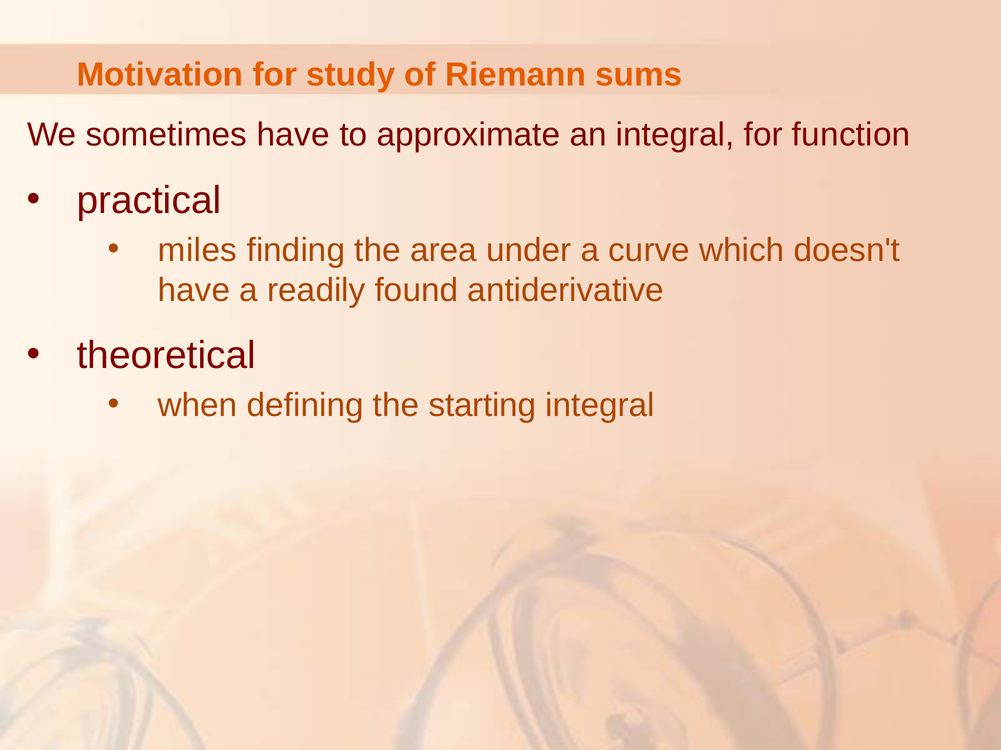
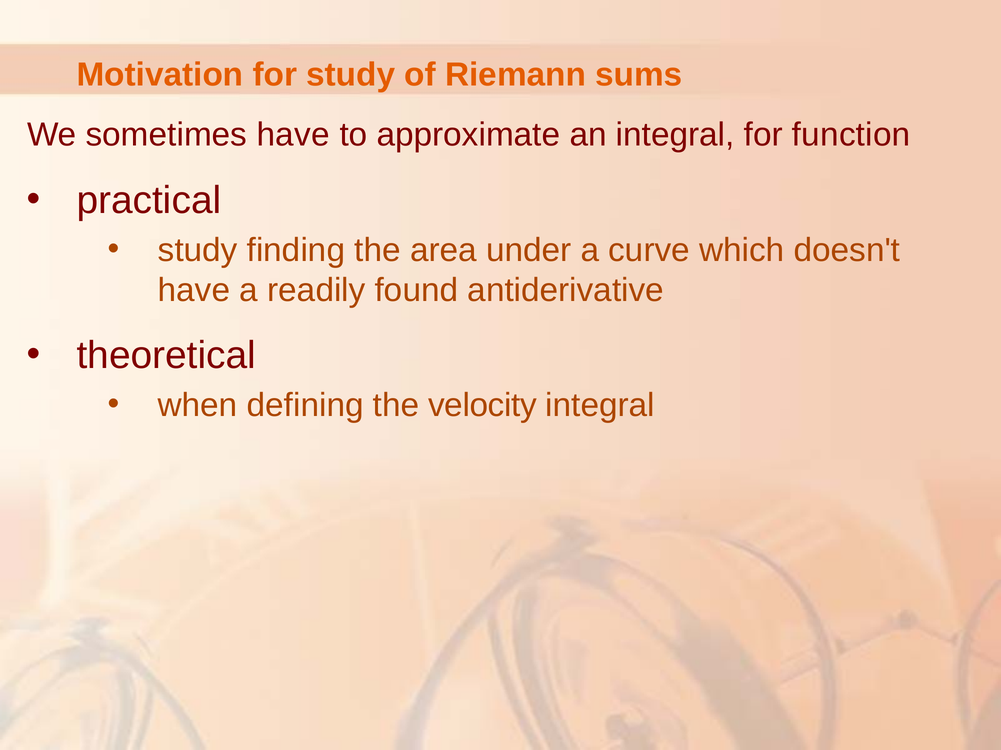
miles: miles -> study (198, 250)
starting: starting -> velocity (483, 406)
